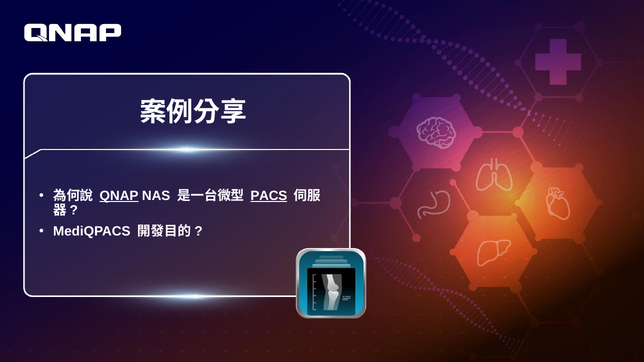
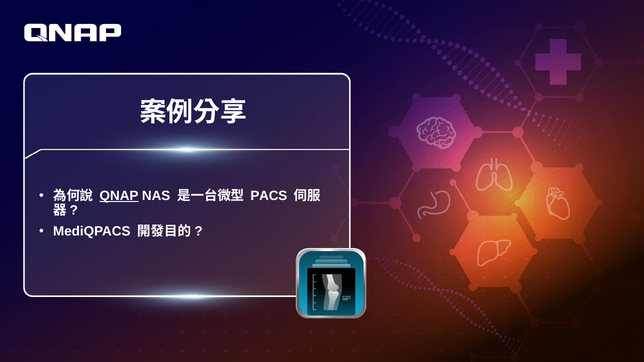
PACS underline: present -> none (269, 196)
